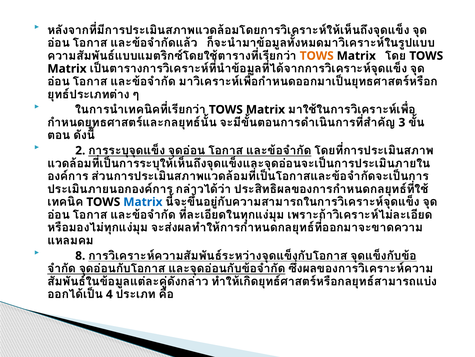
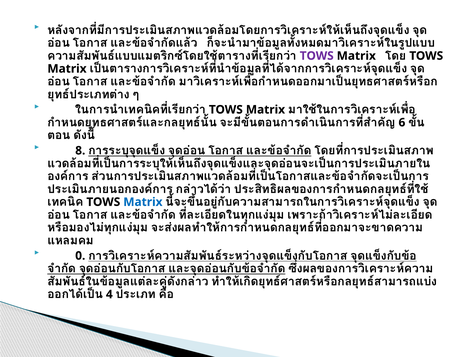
TOWS colour: orange -> purple (317, 56)
3: 3 -> 6 (402, 122)
2: 2 -> 8 (80, 150)
8: 8 -> 0 (80, 255)
